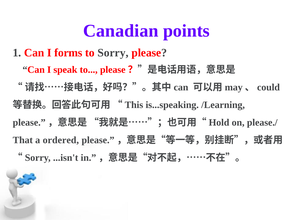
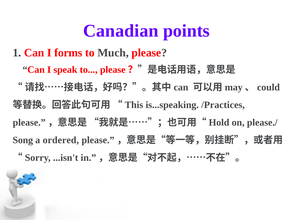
to Sorry: Sorry -> Much (113, 53)
/Learning: /Learning -> /Practices (223, 105)
That: That -> Song (23, 140)
